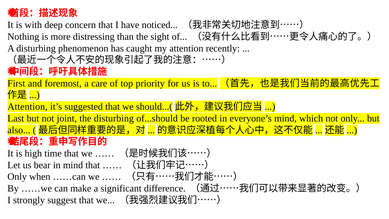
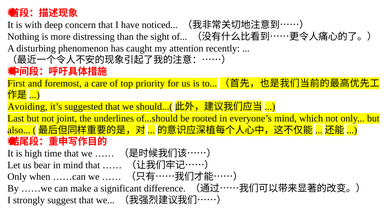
Attention: Attention -> Avoiding (28, 107)
the disturbing: disturbing -> underlines (114, 118)
